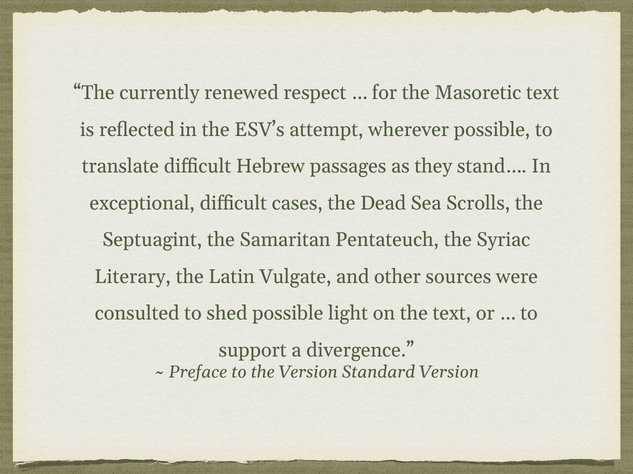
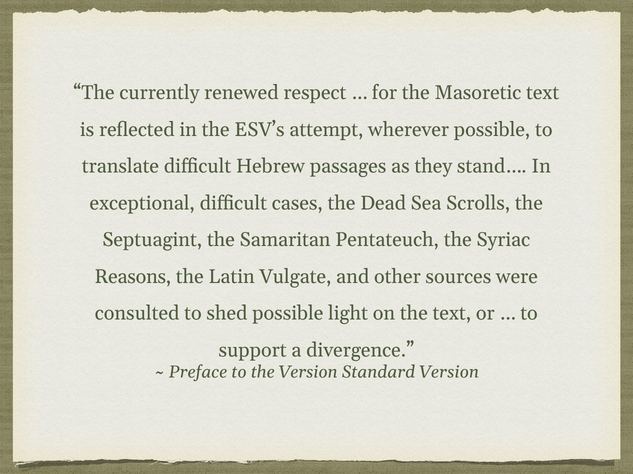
Literary: Literary -> Reasons (133, 277)
